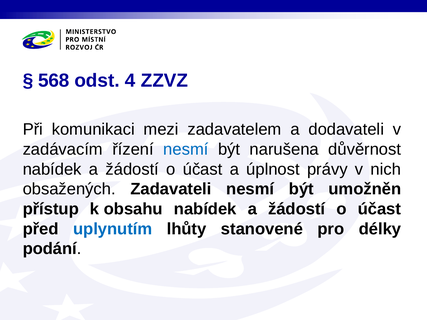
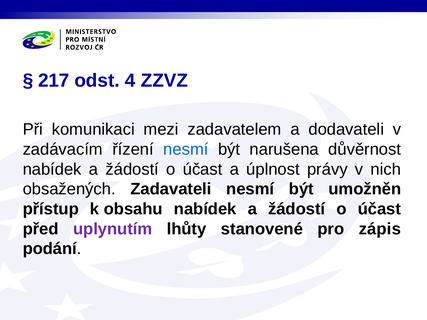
568: 568 -> 217 (54, 81)
uplynutím colour: blue -> purple (113, 229)
délky: délky -> zápis (380, 229)
